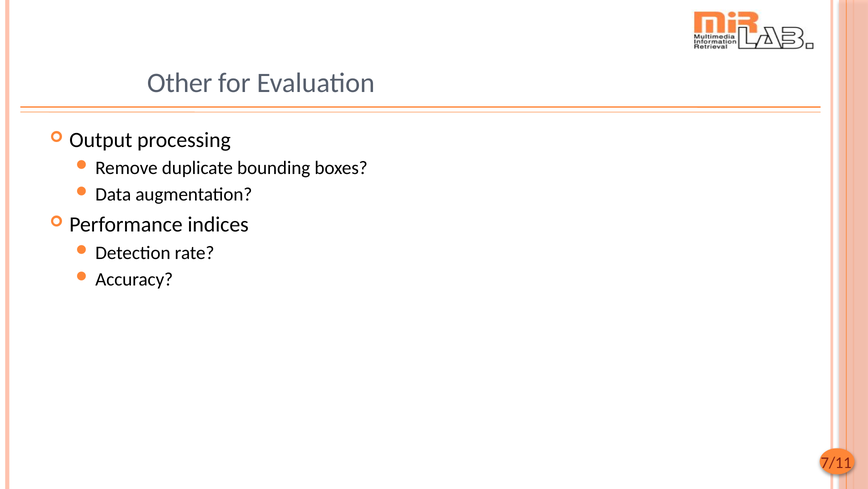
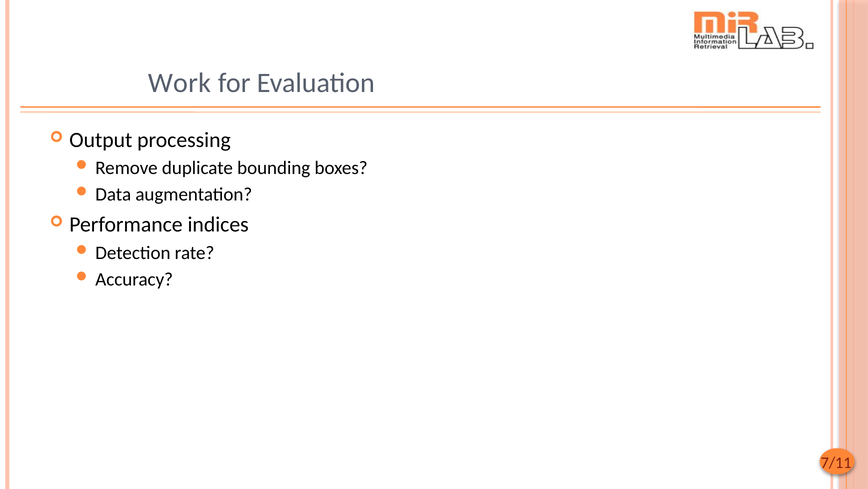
Other: Other -> Work (179, 83)
